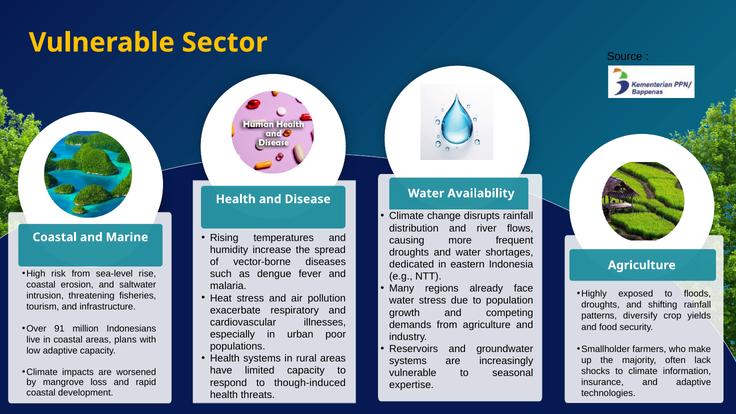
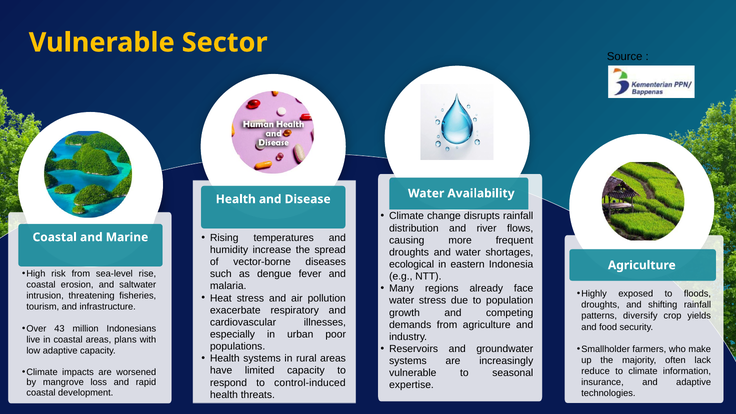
dedicated: dedicated -> ecological (412, 264)
91: 91 -> 43 (59, 329)
shocks: shocks -> reduce (596, 371)
though-induced: though-induced -> control-induced (310, 383)
